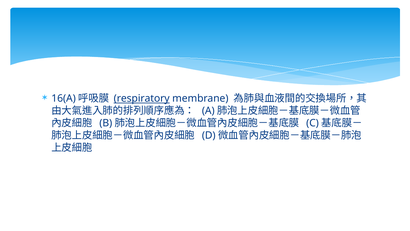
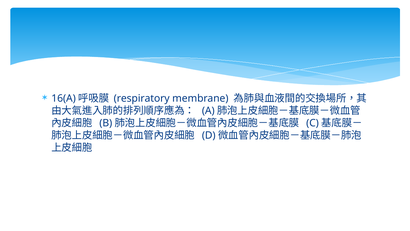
respiratory underline: present -> none (142, 98)
